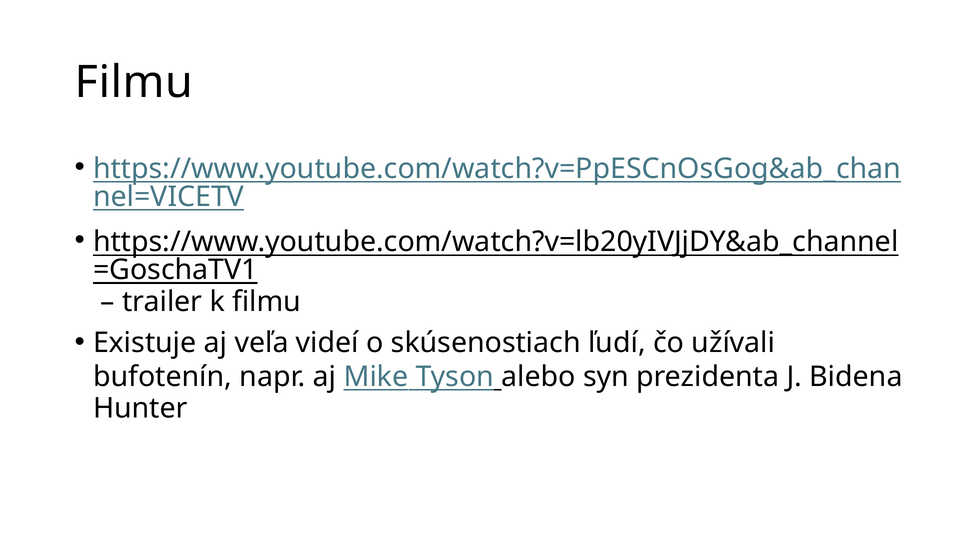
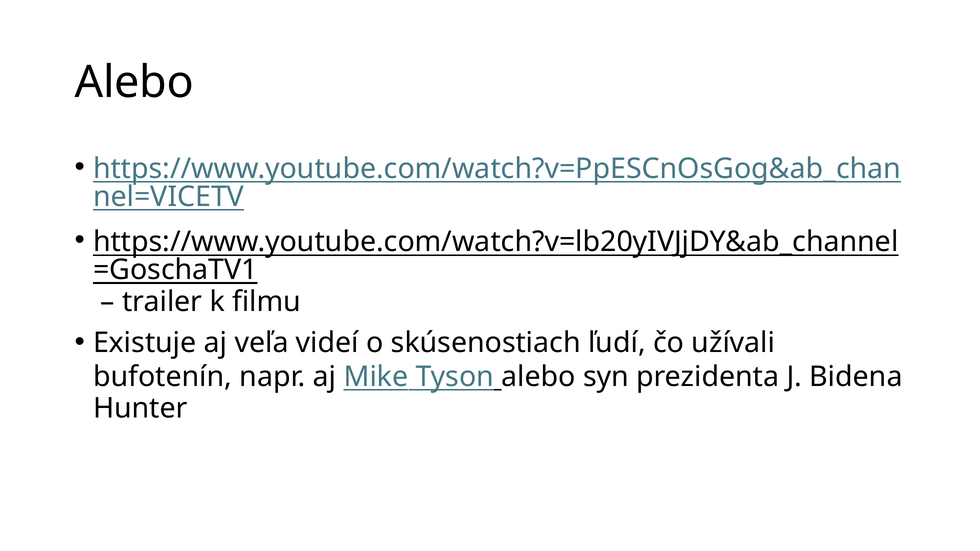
Filmu: Filmu -> Alebo (134, 82)
